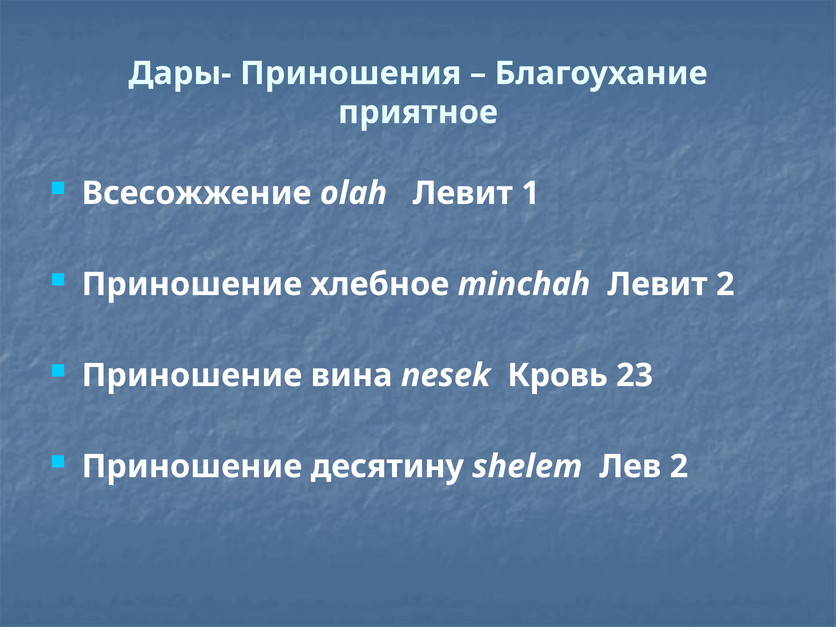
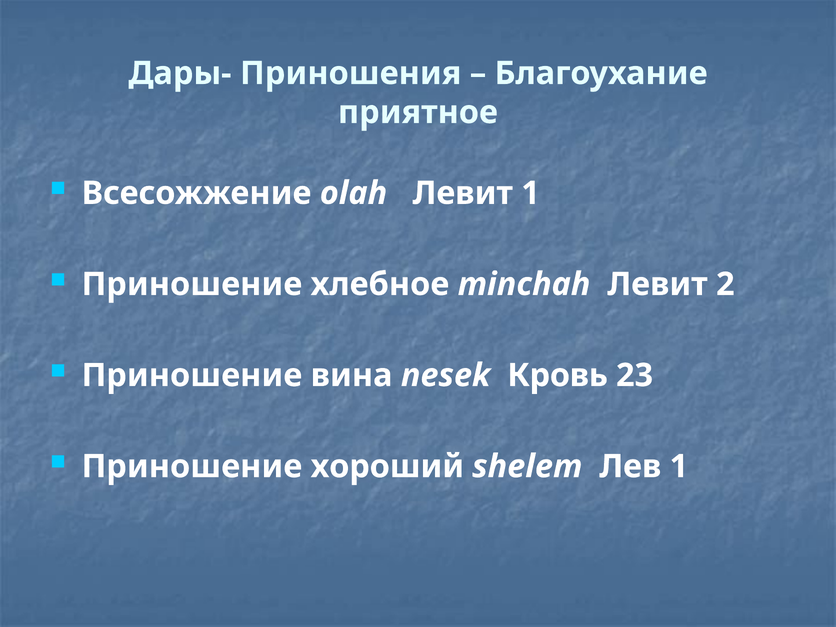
десятину: десятину -> хороший (387, 466)
Лев 2: 2 -> 1 (679, 466)
